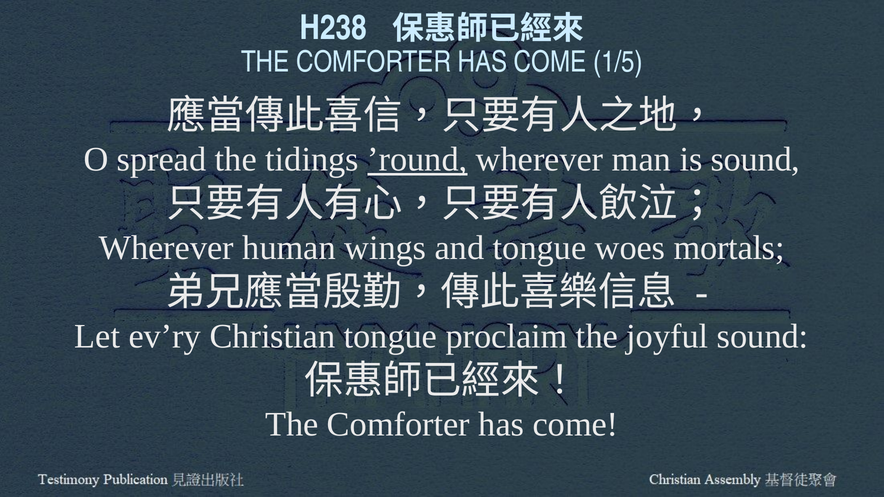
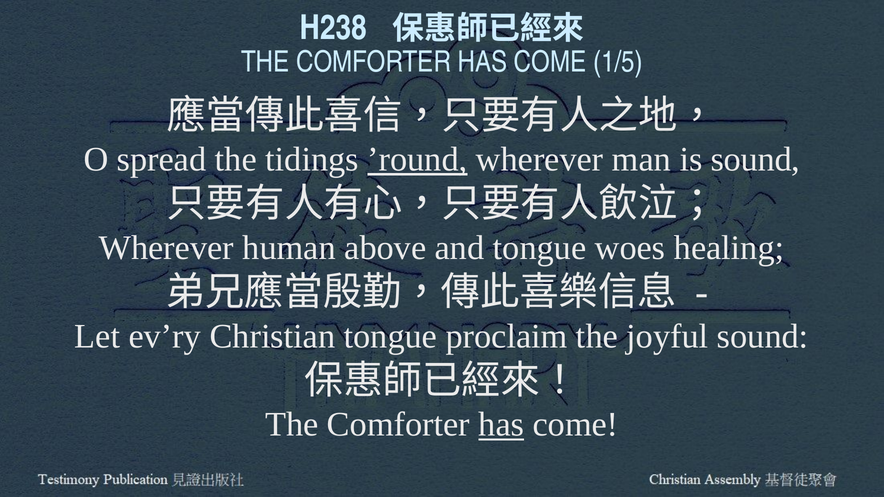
wings: wings -> above (385, 248)
mortals: mortals -> healing (729, 248)
has underline: none -> present (501, 425)
